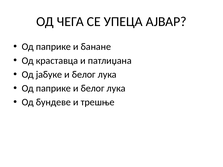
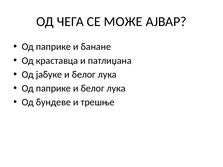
УПЕЦА: УПЕЦА -> МОЖЕ (123, 22)
